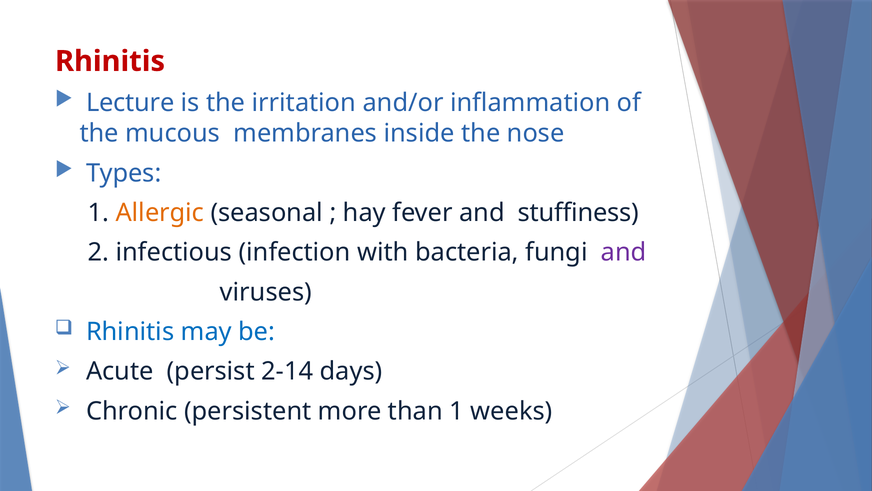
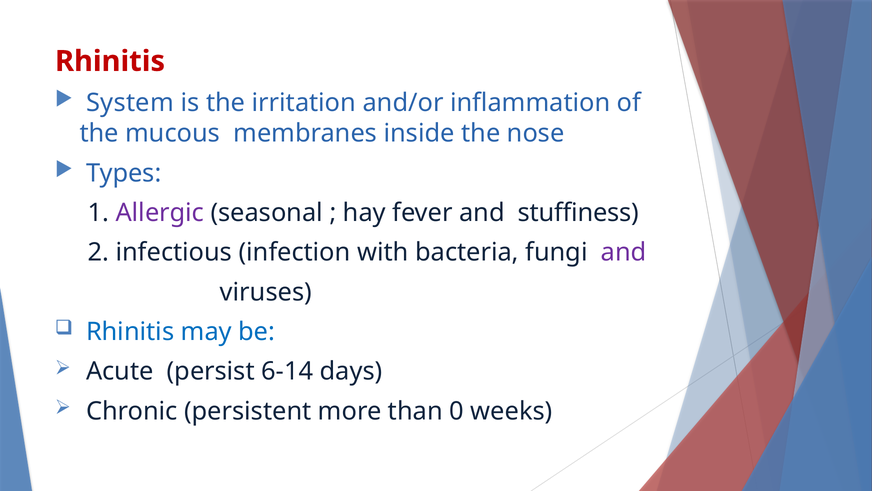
Lecture: Lecture -> System (130, 103)
Allergic colour: orange -> purple (160, 213)
2-14: 2-14 -> 6-14 (287, 371)
than 1: 1 -> 0 (457, 411)
